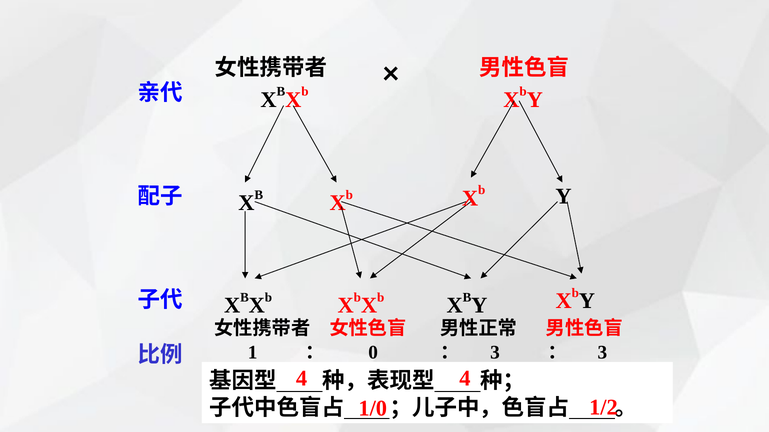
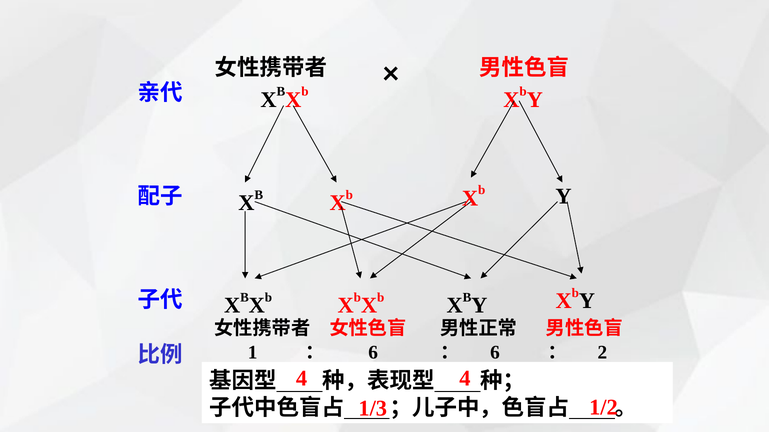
0: 0 -> 6 (373, 353)
3: 3 -> 6 (495, 353)
3: 3 -> 2 (602, 353)
1/0: 1/0 -> 1/3 (373, 409)
